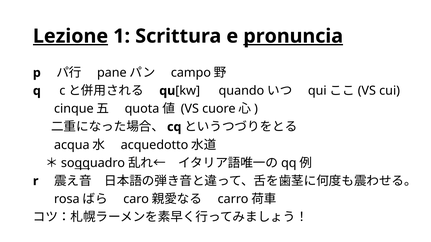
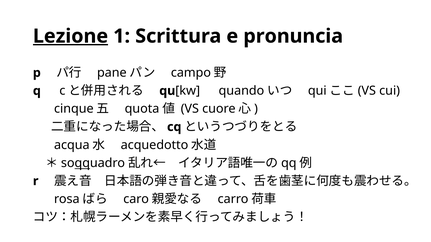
pronuncia underline: present -> none (293, 36)
